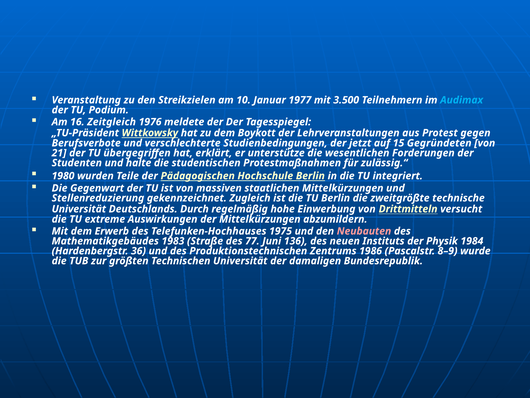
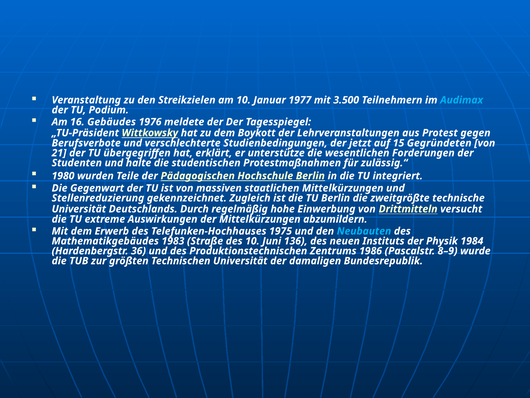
Zeitgleich: Zeitgleich -> Gebäudes (112, 122)
Neubauten colour: pink -> light blue (364, 231)
des 77: 77 -> 10 (252, 241)
